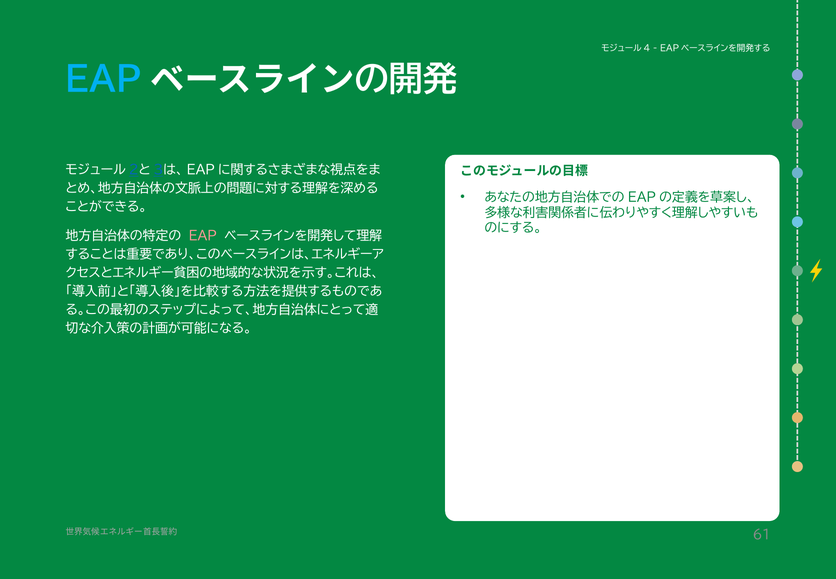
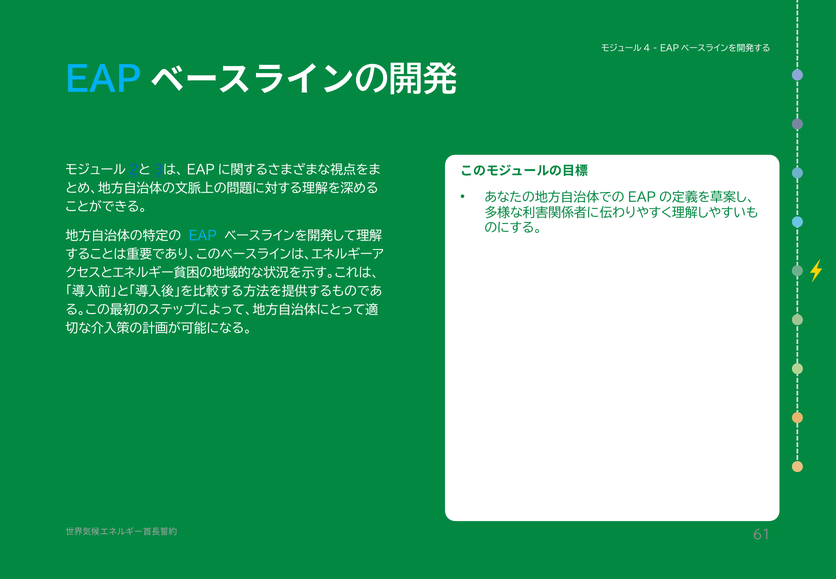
EAP colour: pink -> light blue (203, 236)
